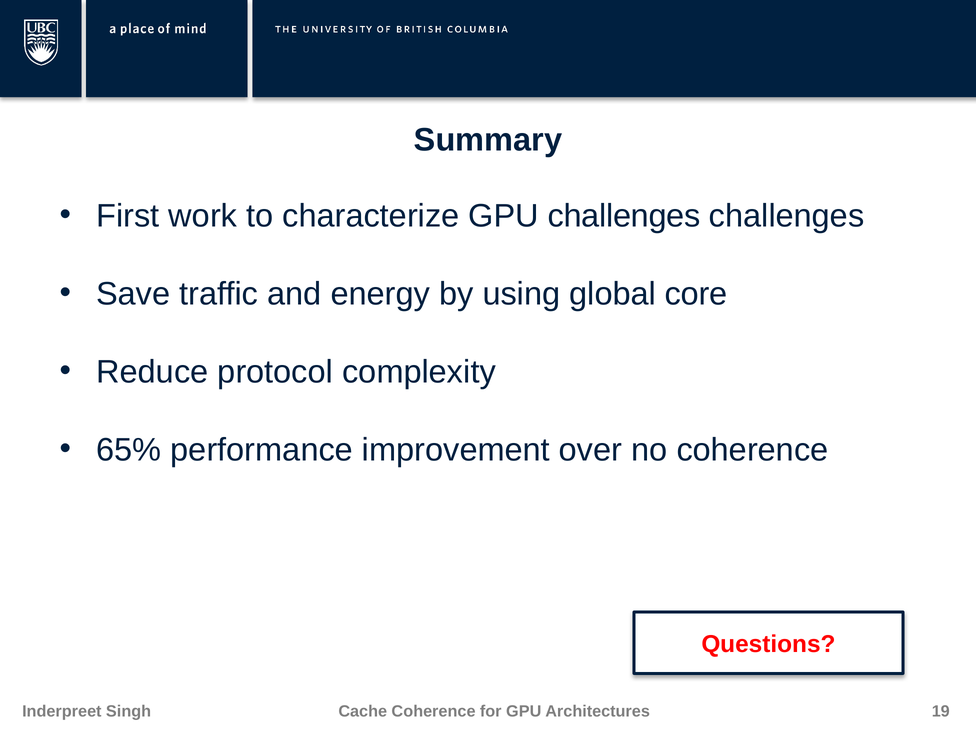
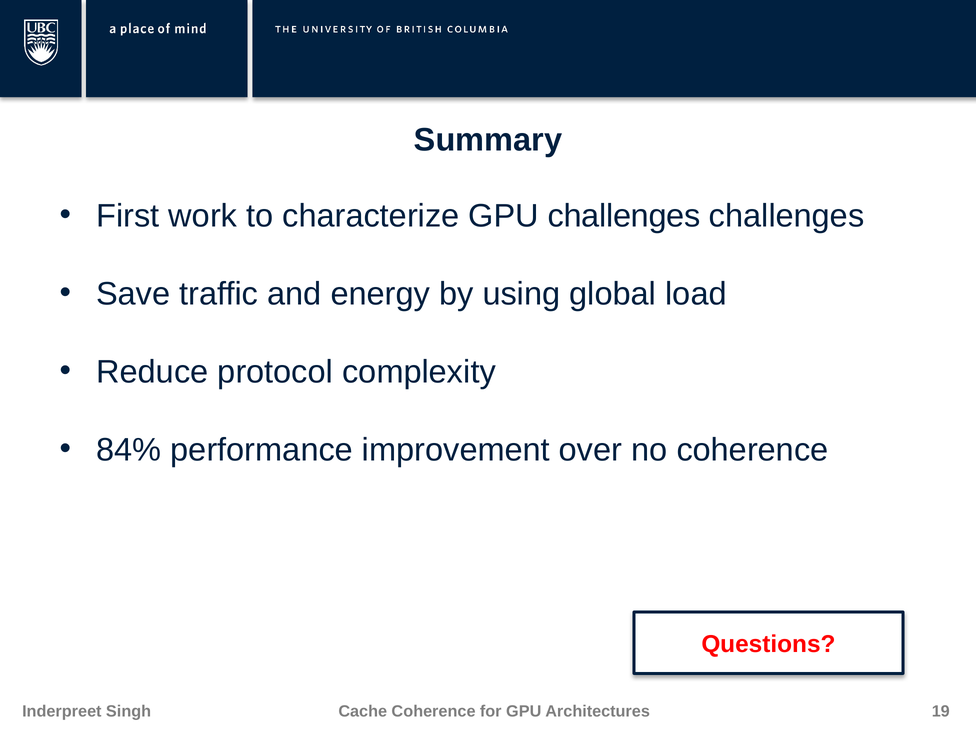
core: core -> load (696, 294)
65%: 65% -> 84% (129, 450)
